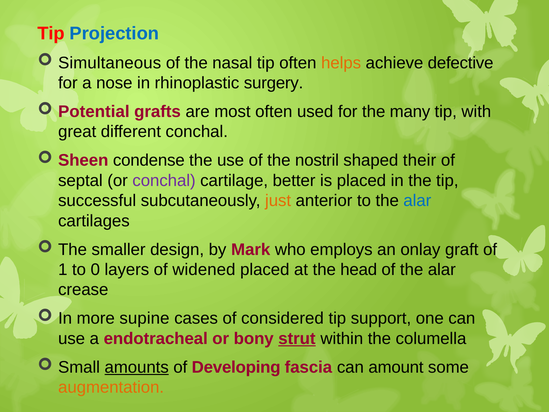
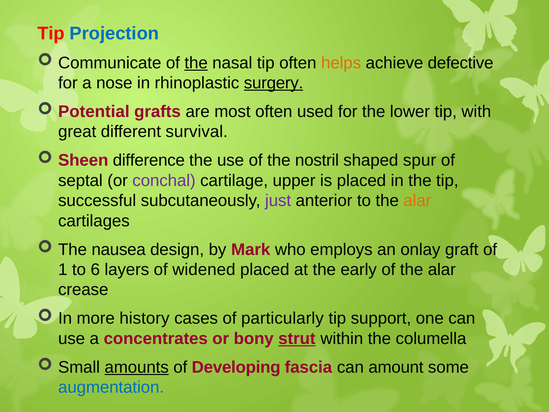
Simultaneous: Simultaneous -> Communicate (110, 63)
the underline: none -> present (196, 63)
surgery underline: none -> present (274, 83)
many: many -> lower (410, 112)
different conchal: conchal -> survival (197, 132)
condense: condense -> difference (149, 160)
their: their -> spur (420, 160)
better: better -> upper (294, 180)
just colour: orange -> purple (278, 201)
alar colour: blue -> orange (417, 201)
smaller: smaller -> nausea (119, 249)
0: 0 -> 6 (95, 269)
head: head -> early (359, 269)
supine: supine -> history (144, 318)
considered: considered -> particularly (282, 318)
endotracheal: endotracheal -> concentrates (156, 338)
augmentation colour: orange -> blue (111, 387)
